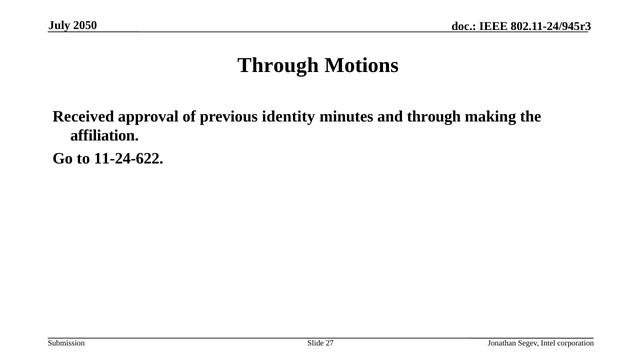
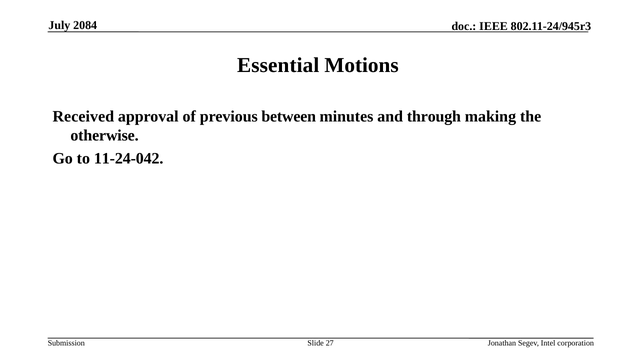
2050: 2050 -> 2084 (85, 25)
Through: Through -> Essential (278, 65)
identity: identity -> between (289, 116)
affiliation: affiliation -> otherwise (105, 135)
11-24-622: 11-24-622 -> 11-24-042 (129, 159)
